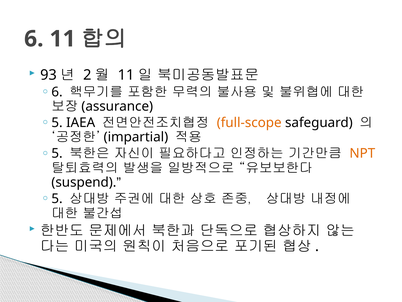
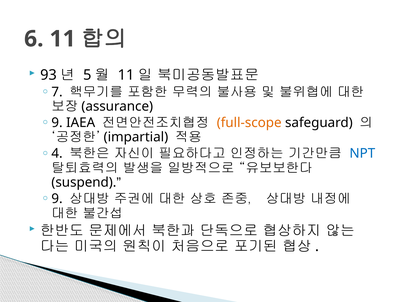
2: 2 -> 5 (87, 75)
6: 6 -> 7 (57, 92)
5: 5 -> 9 (57, 123)
5: 5 -> 4 (57, 153)
NPT colour: orange -> blue (362, 153)
5: 5 -> 9 (57, 198)
